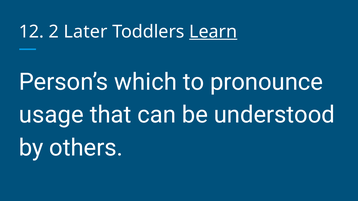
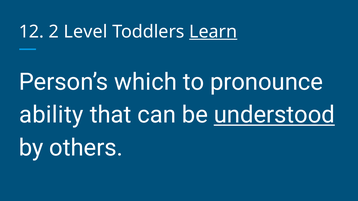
Later: Later -> Level (86, 32)
usage: usage -> ability (51, 115)
understood underline: none -> present (274, 115)
